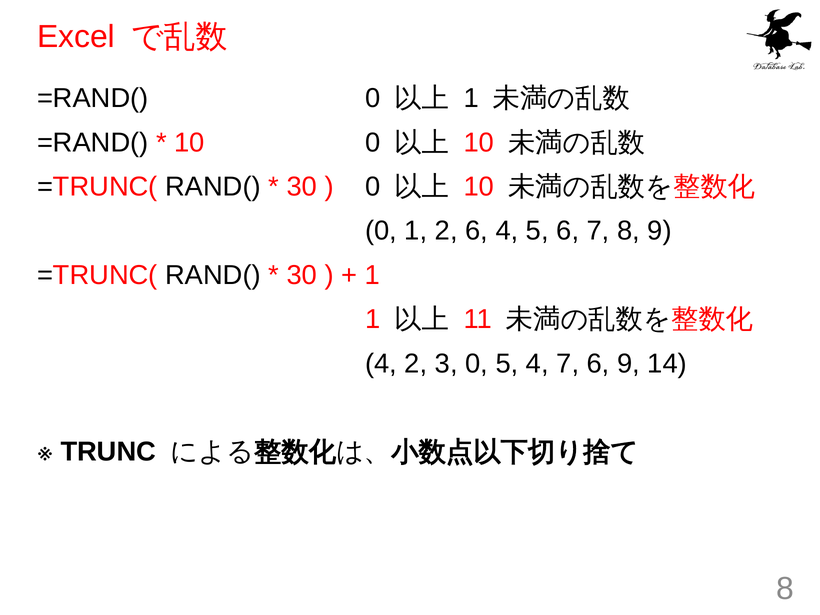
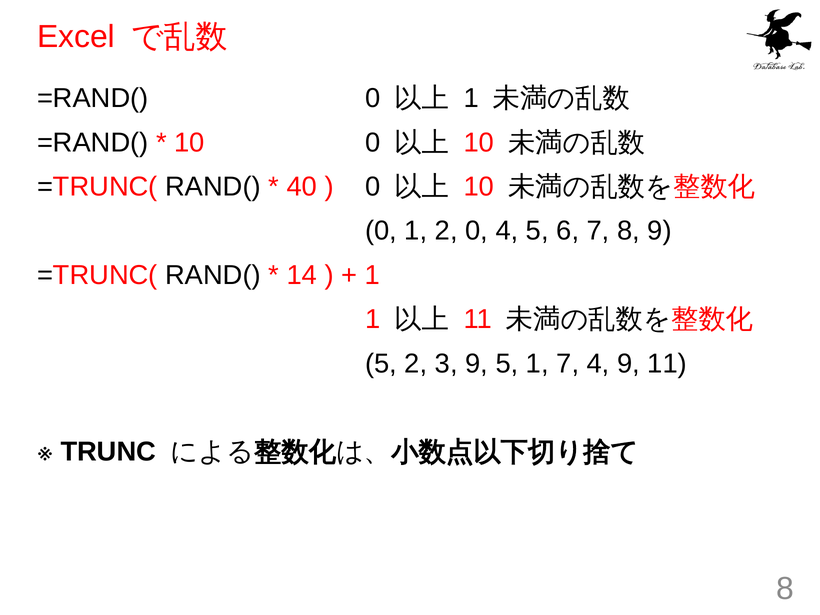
30: 30 -> 40 (302, 187)
2 6: 6 -> 0 (477, 231)
30: 30 -> 14 (302, 275)
4: 4 -> 5 (381, 363)
3 0: 0 -> 9 (477, 363)
5 4: 4 -> 1 (537, 363)
7 6: 6 -> 4 (598, 363)
9 14: 14 -> 11 (667, 363)
